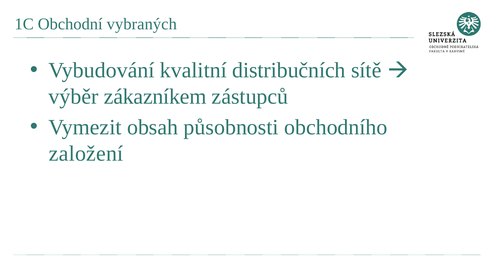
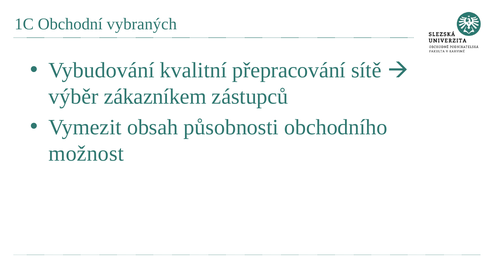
distribučních: distribučních -> přepracování (289, 70)
založení: založení -> možnost (86, 154)
